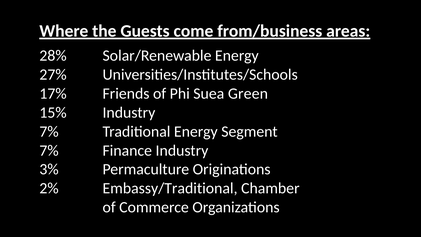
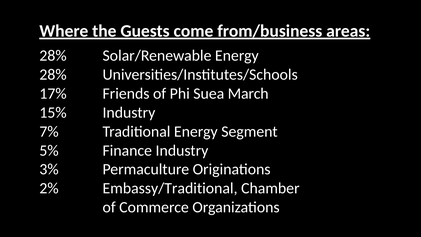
27%: 27% -> 28% (53, 75)
Green: Green -> March (248, 94)
7%: 7% -> 5% (49, 150)
